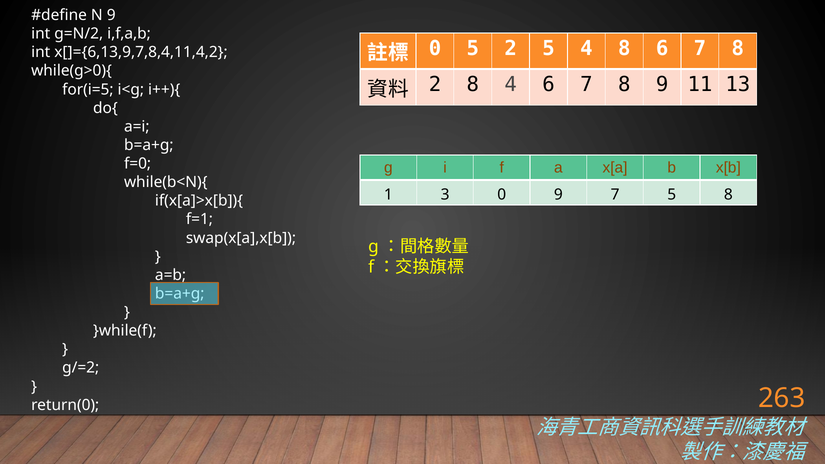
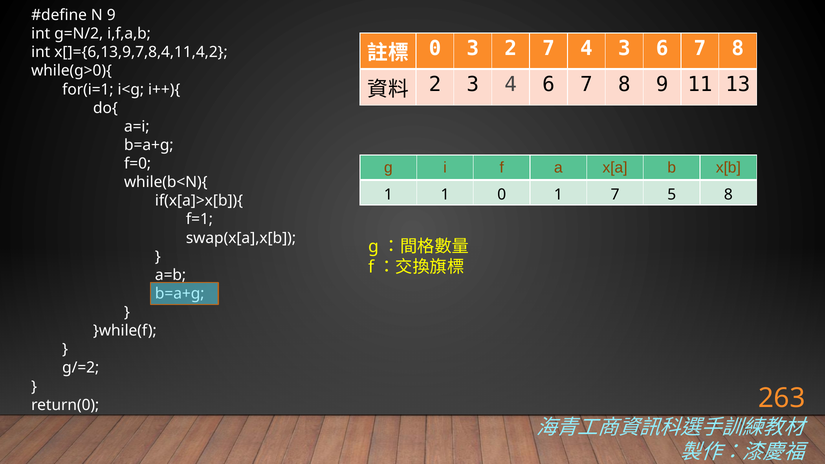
0 5: 5 -> 3 (473, 48)
2 5: 5 -> 7 (549, 48)
4 8: 8 -> 3 (624, 48)
2 8: 8 -> 3 (473, 85)
for(i=5: for(i=5 -> for(i=1 (88, 89)
1 3: 3 -> 1 (445, 194)
0 9: 9 -> 1 (558, 194)
